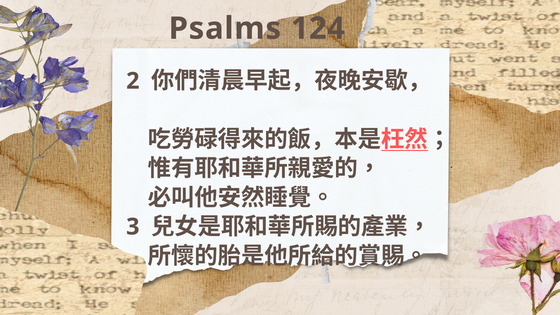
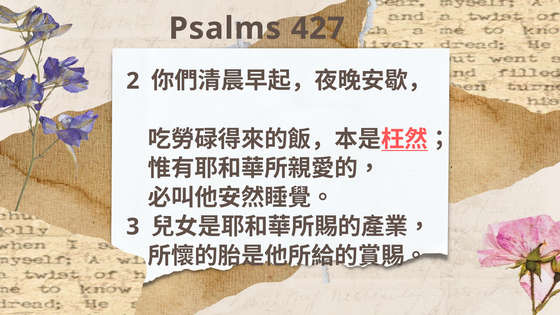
124: 124 -> 427 (318, 28)
